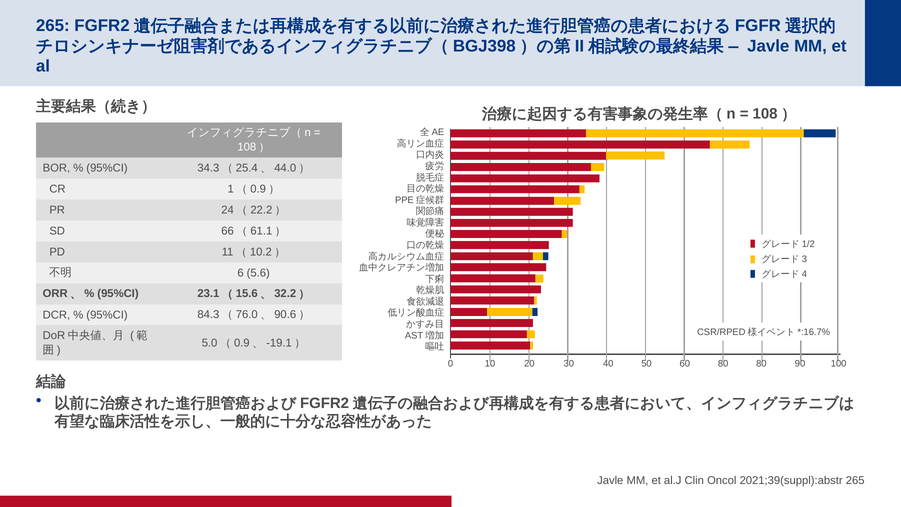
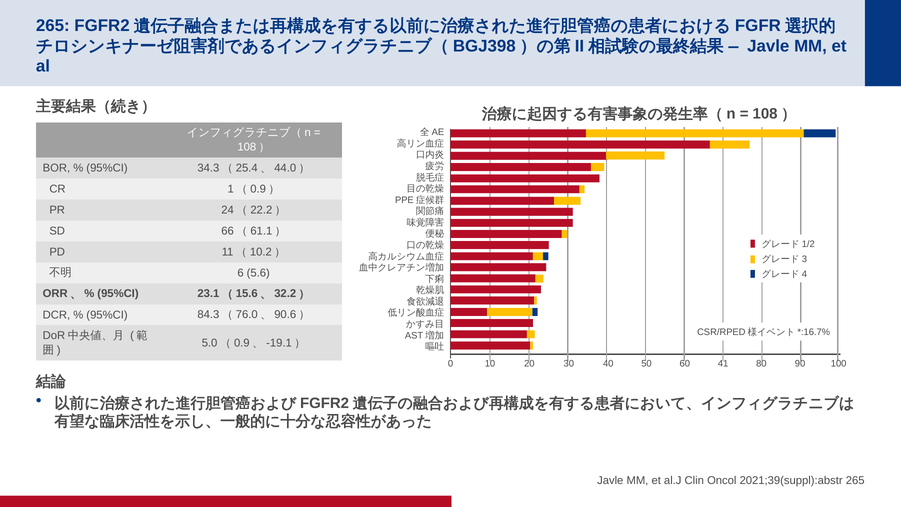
60 80: 80 -> 41 (723, 364)
